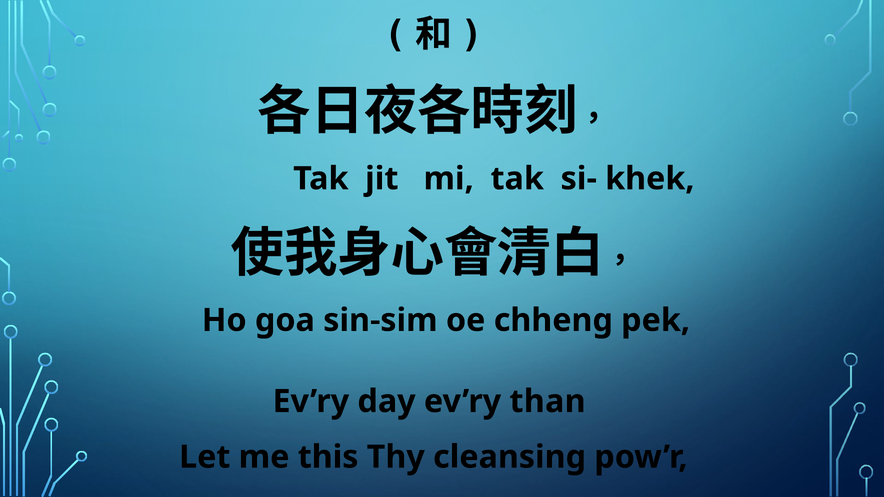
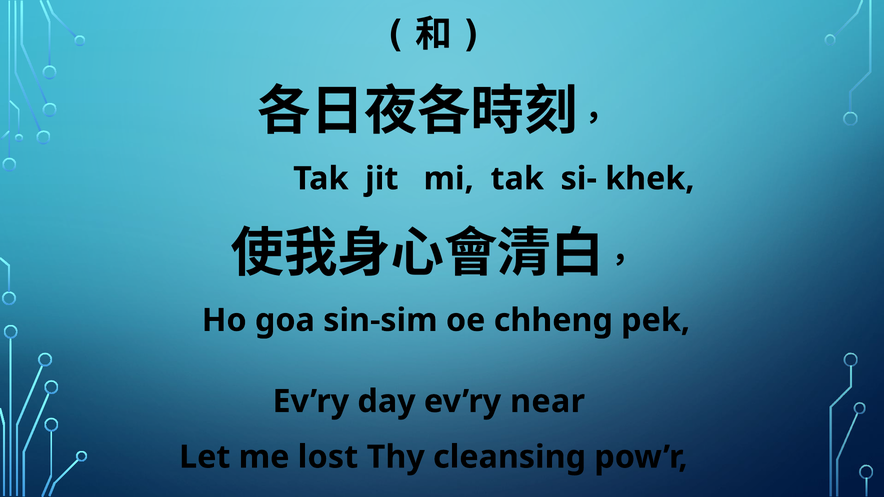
than: than -> near (548, 402)
this: this -> lost (328, 457)
